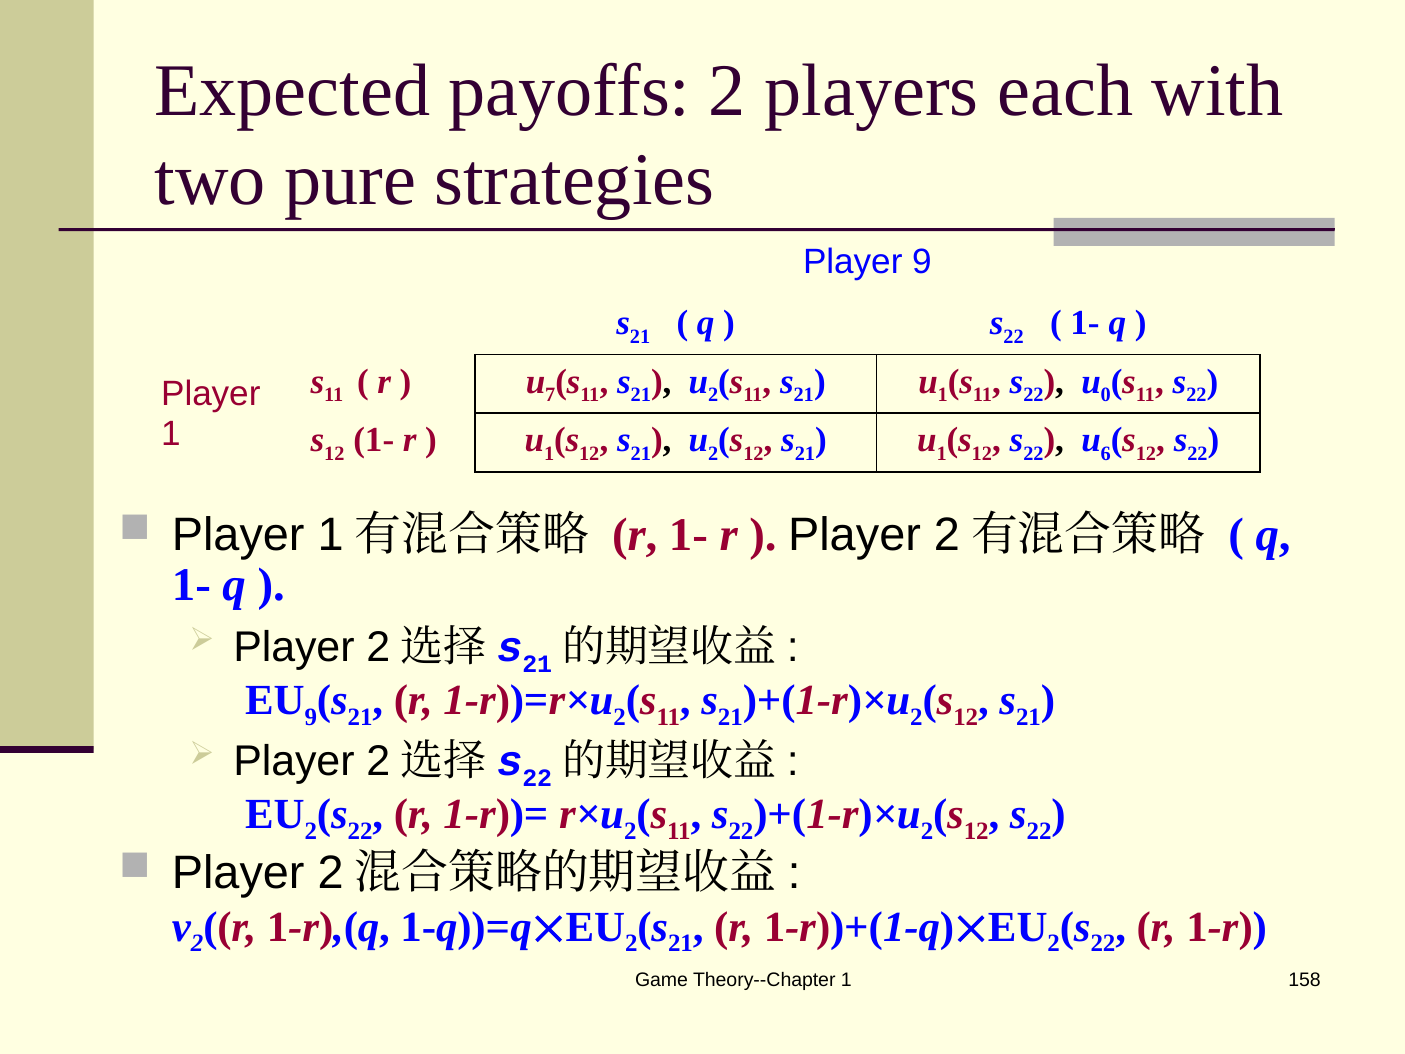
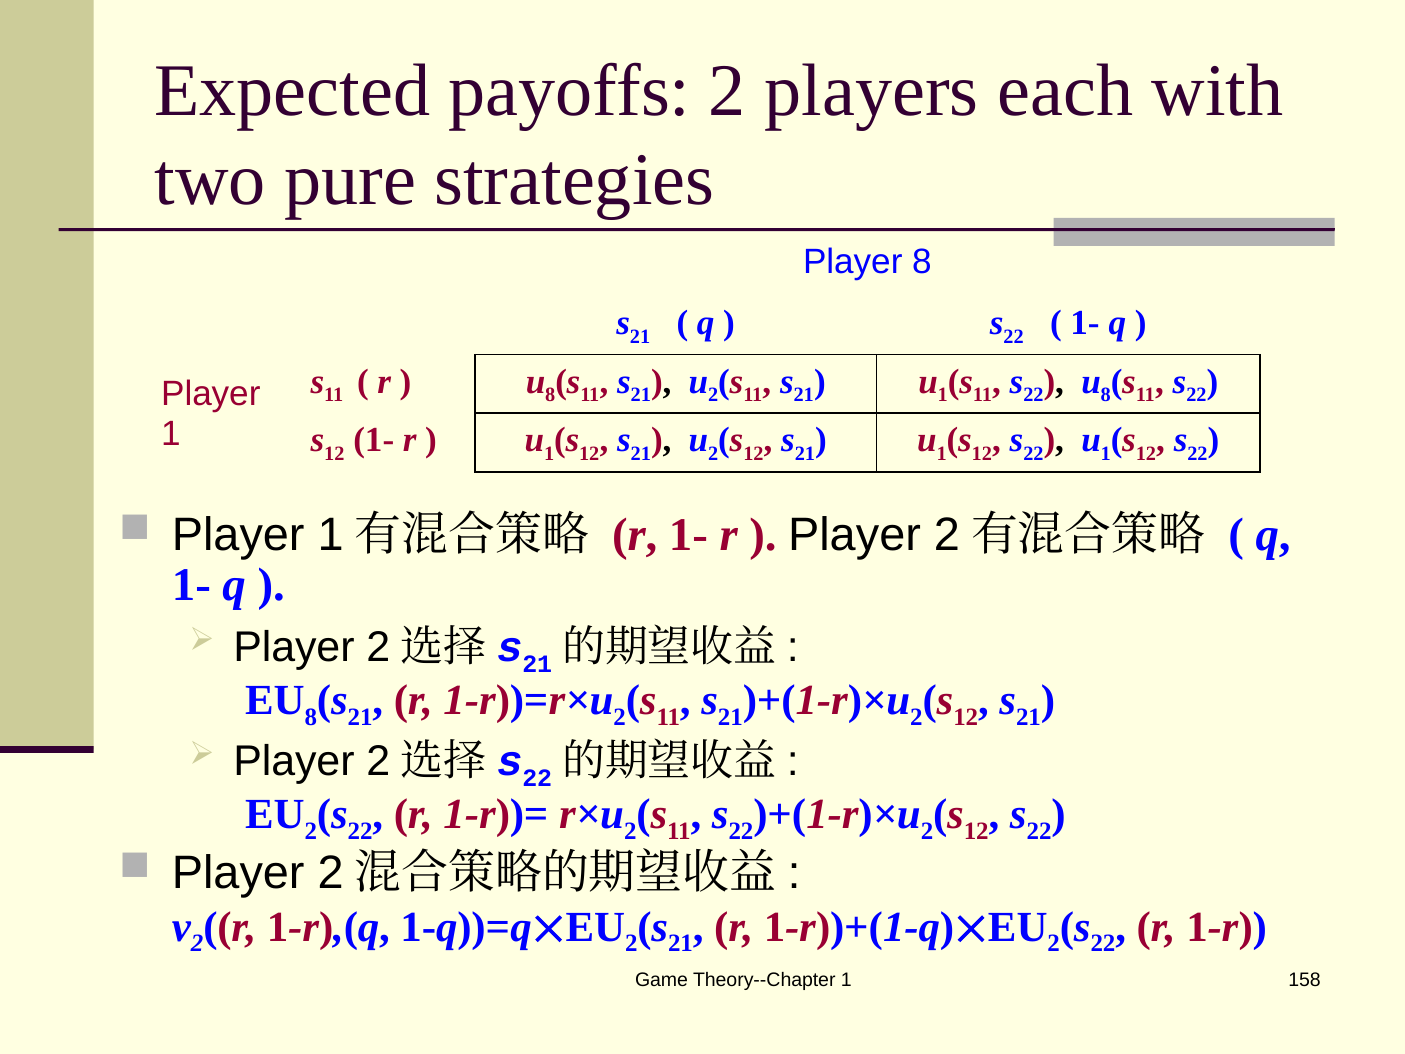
Player 9: 9 -> 8 (922, 262)
7: 7 -> 8 (550, 395)
0: 0 -> 8 (1106, 395)
6: 6 -> 1 (1106, 454)
9: 9 -> 8 (311, 717)
